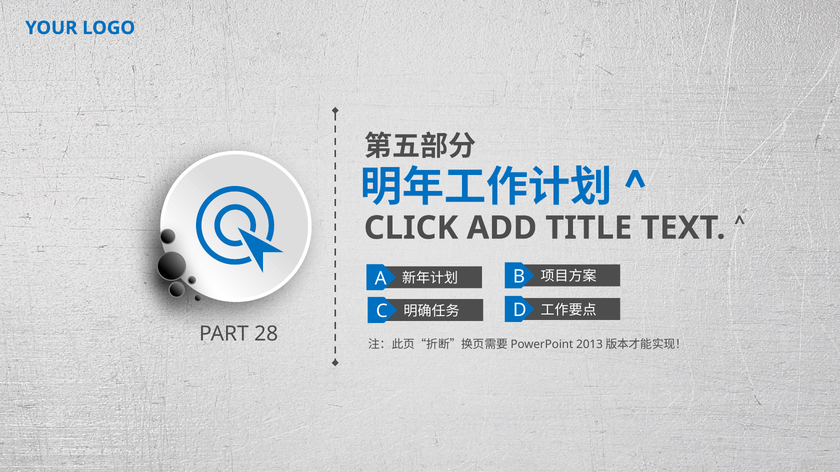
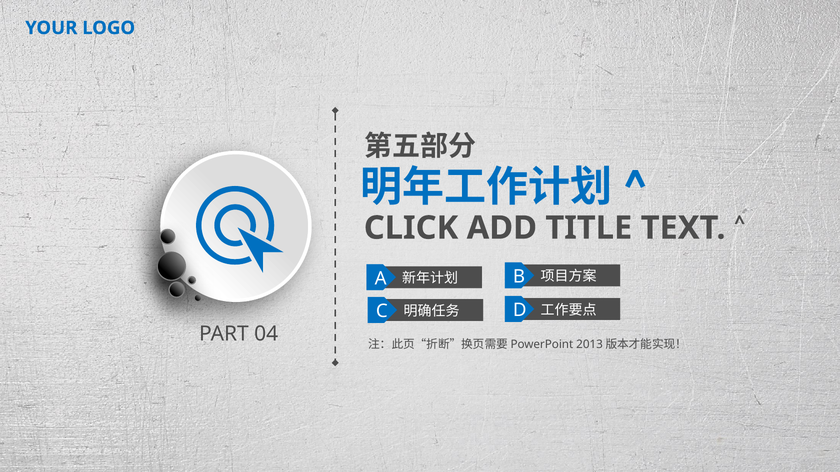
28: 28 -> 04 (266, 334)
